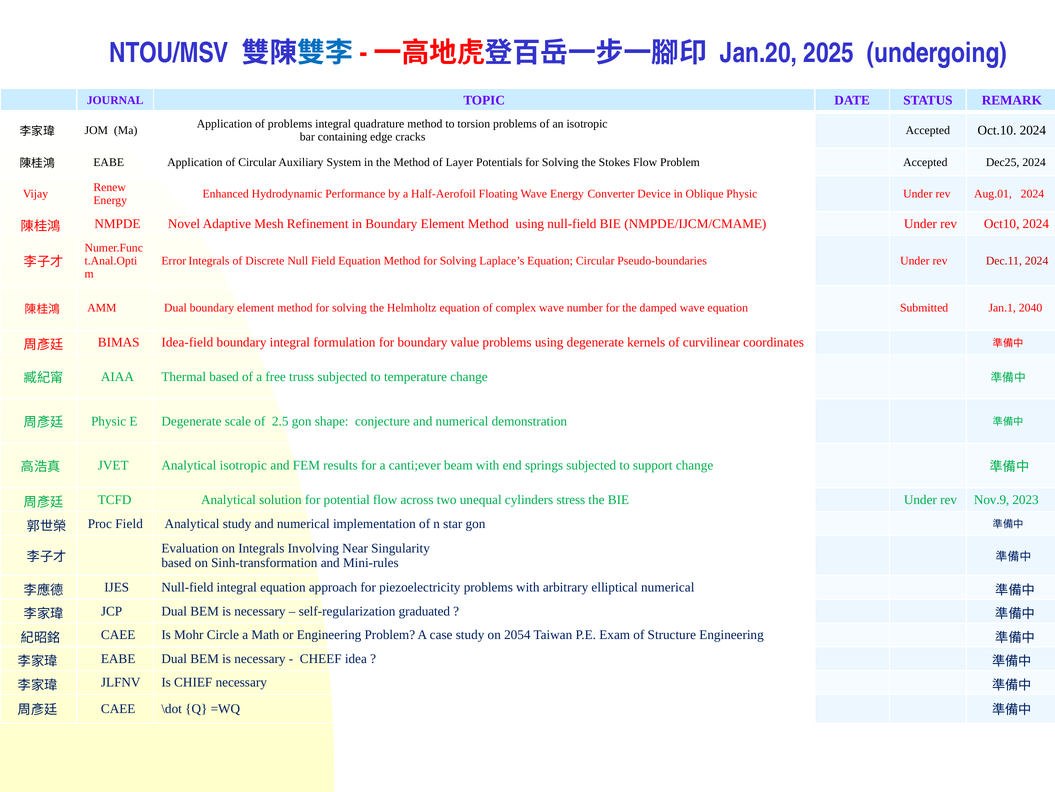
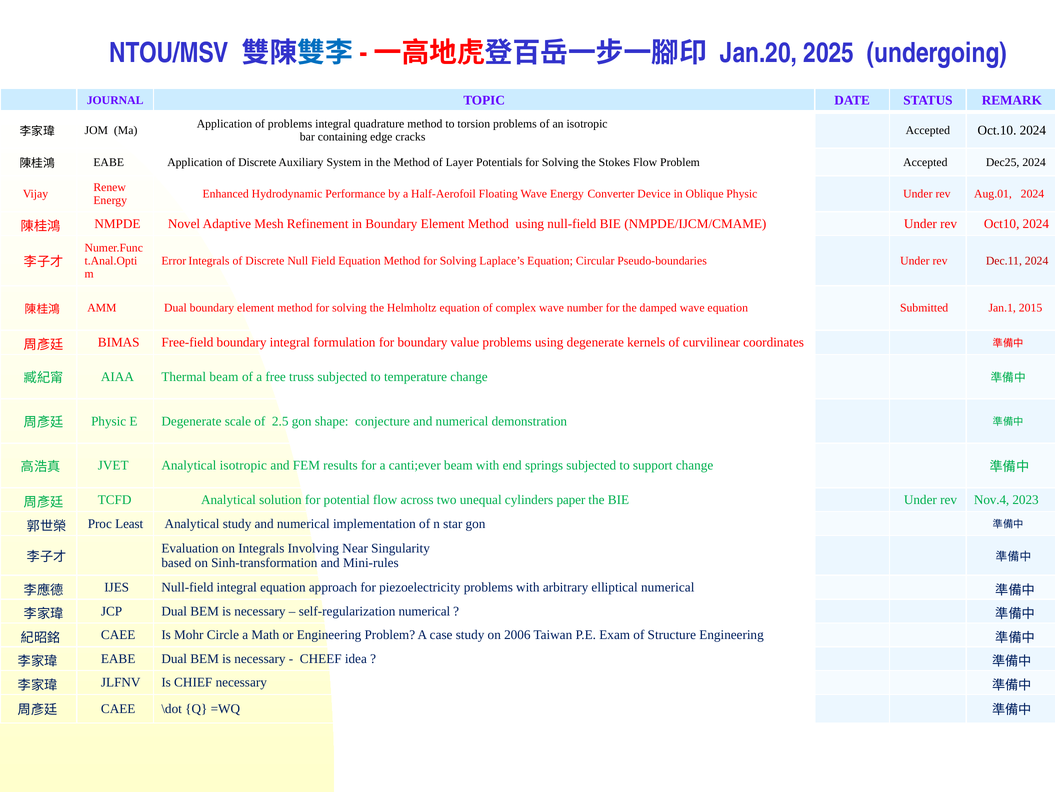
Application of Circular: Circular -> Discrete (257, 162)
2040: 2040 -> 2015 (1031, 308)
Idea-field: Idea-field -> Free-field (187, 342)
Thermal based: based -> beam (224, 376)
stress: stress -> paper (571, 499)
Nov.9: Nov.9 -> Nov.4 (992, 499)
Proc Field: Field -> Least (129, 523)
self-regularization graduated: graduated -> numerical (424, 611)
2054: 2054 -> 2006 (517, 634)
